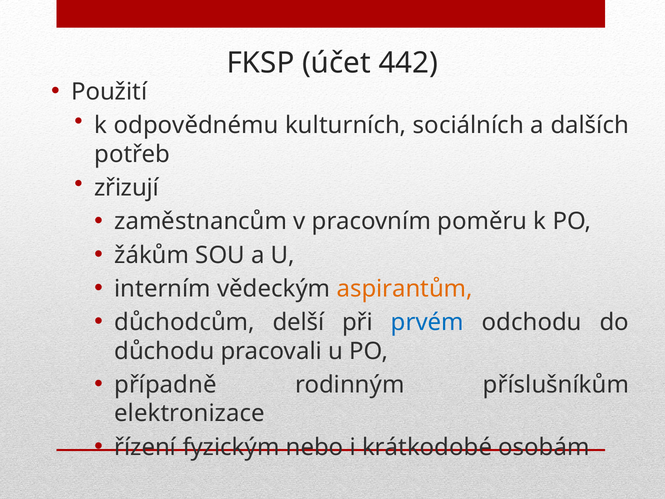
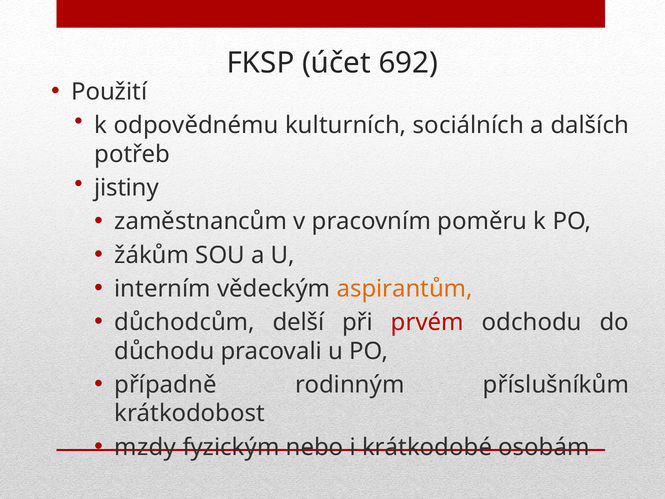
442: 442 -> 692 (408, 63)
zřizují: zřizují -> jistiny (127, 188)
prvém colour: blue -> red (427, 322)
elektronizace: elektronizace -> krátkodobost (190, 413)
řízení: řízení -> mzdy (145, 447)
